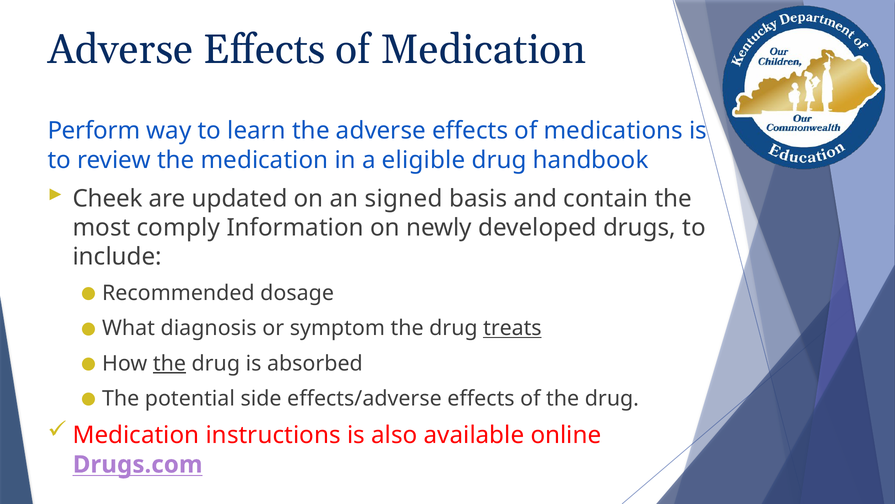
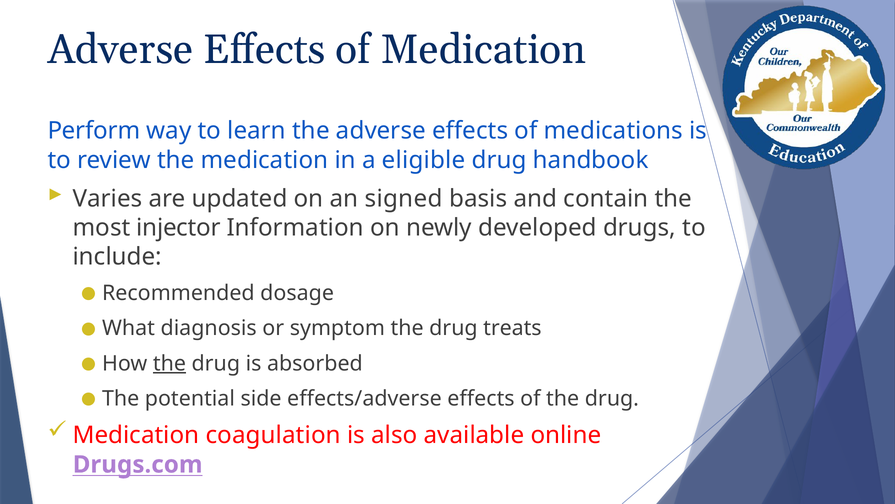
Cheek: Cheek -> Varies (108, 198)
comply: comply -> injector (179, 227)
treats underline: present -> none (512, 328)
instructions: instructions -> coagulation (273, 435)
